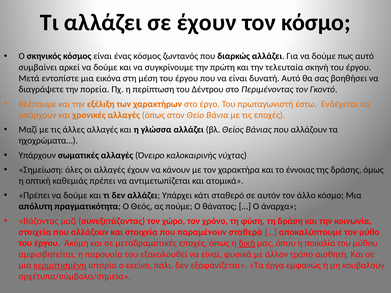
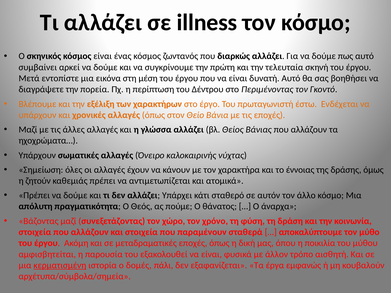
σε έχουν: έχουν -> illness (207, 23)
οπτική: οπτική -> ζητούν (38, 181)
δική underline: present -> none (247, 243)
εκείνο: εκείνο -> δομές (139, 266)
